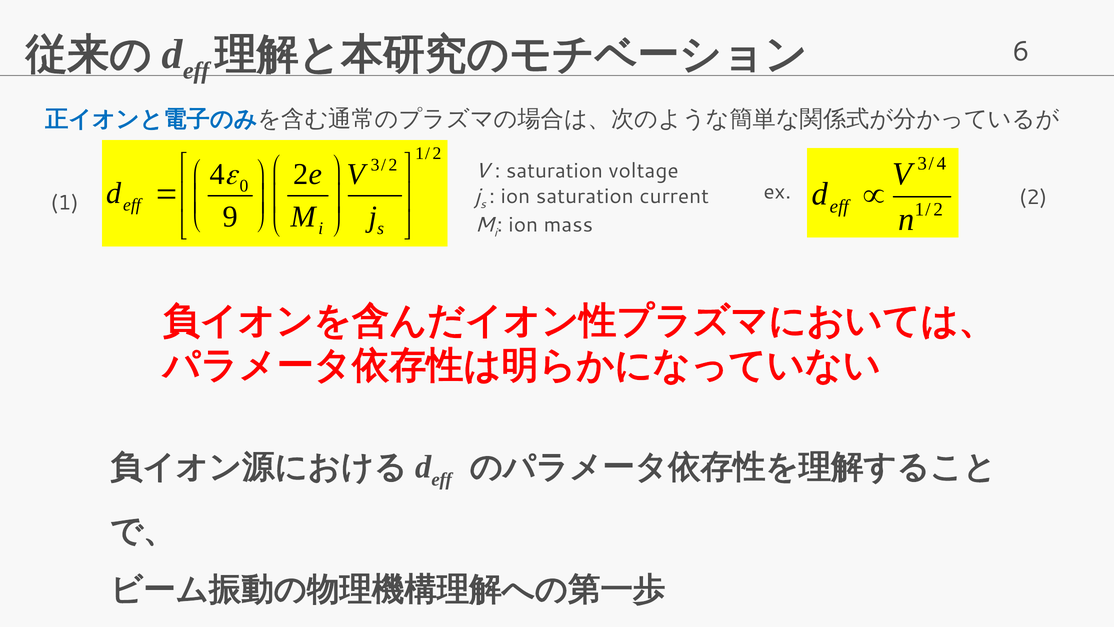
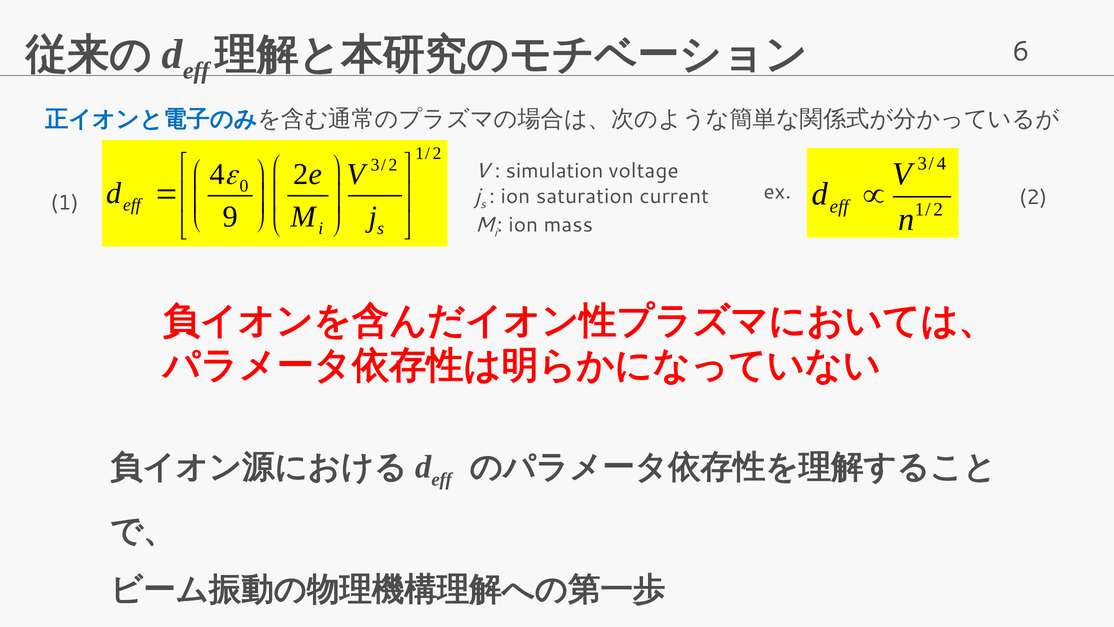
saturation: saturation -> simulation (555, 171)
